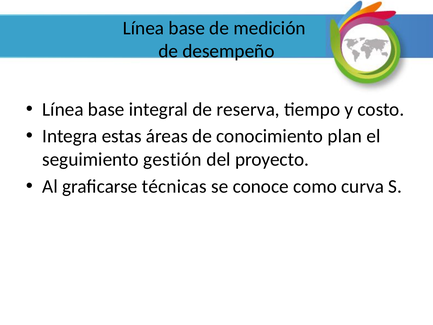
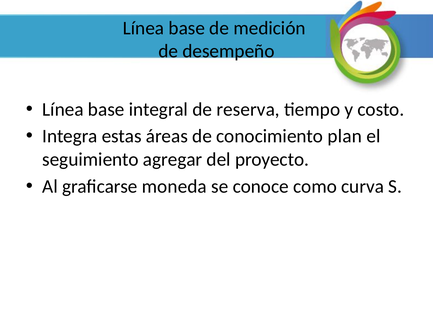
gestión: gestión -> agregar (173, 159)
técnicas: técnicas -> moneda (174, 186)
